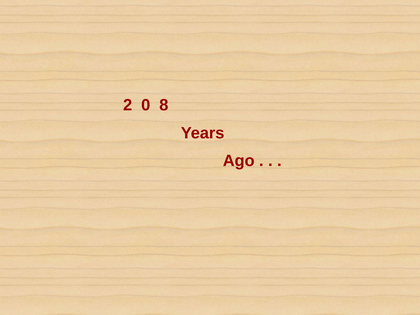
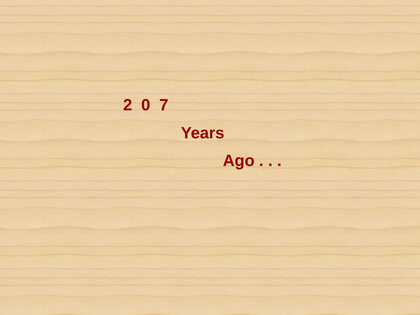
8: 8 -> 7 (164, 105)
